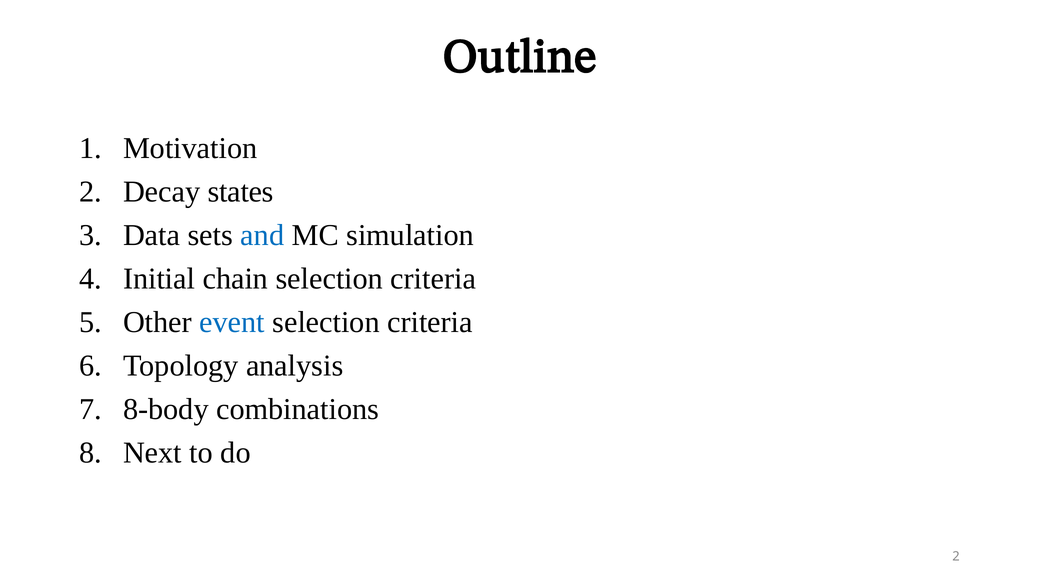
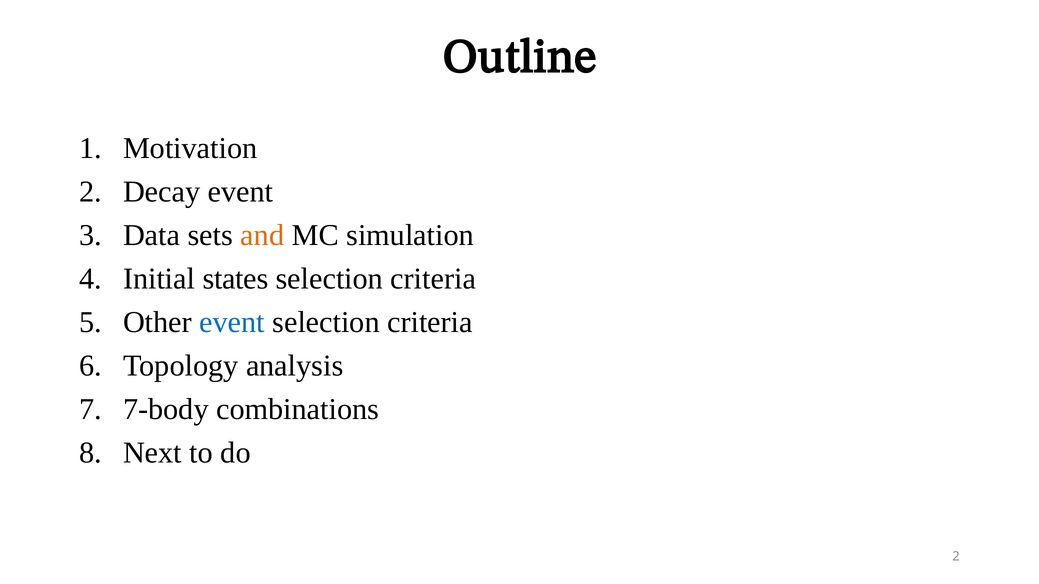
Decay states: states -> event (241, 192)
and colour: blue -> orange (262, 235)
chain: chain -> states (235, 279)
8-body: 8-body -> 7-body (166, 409)
